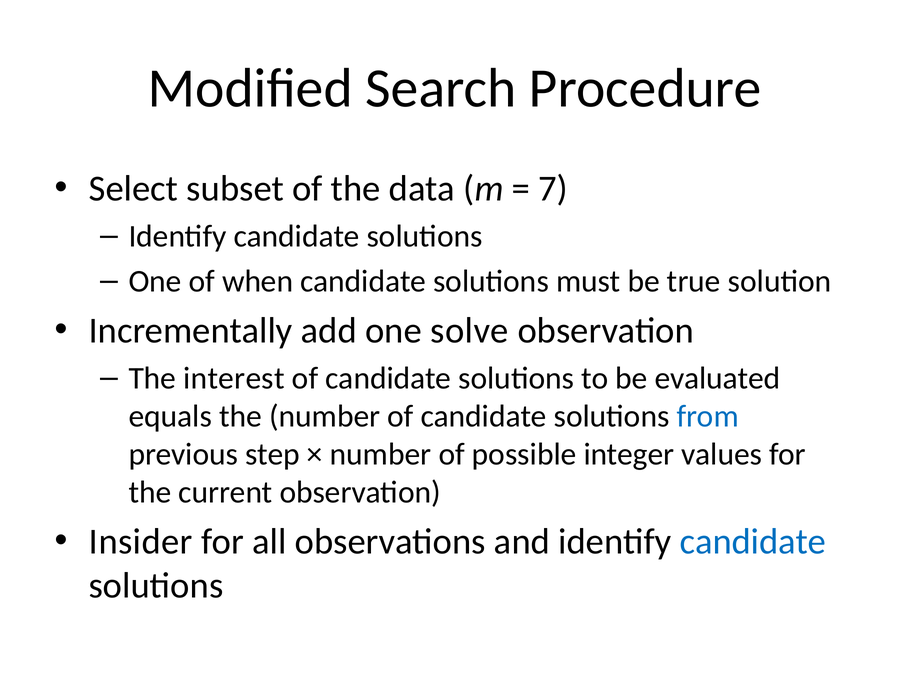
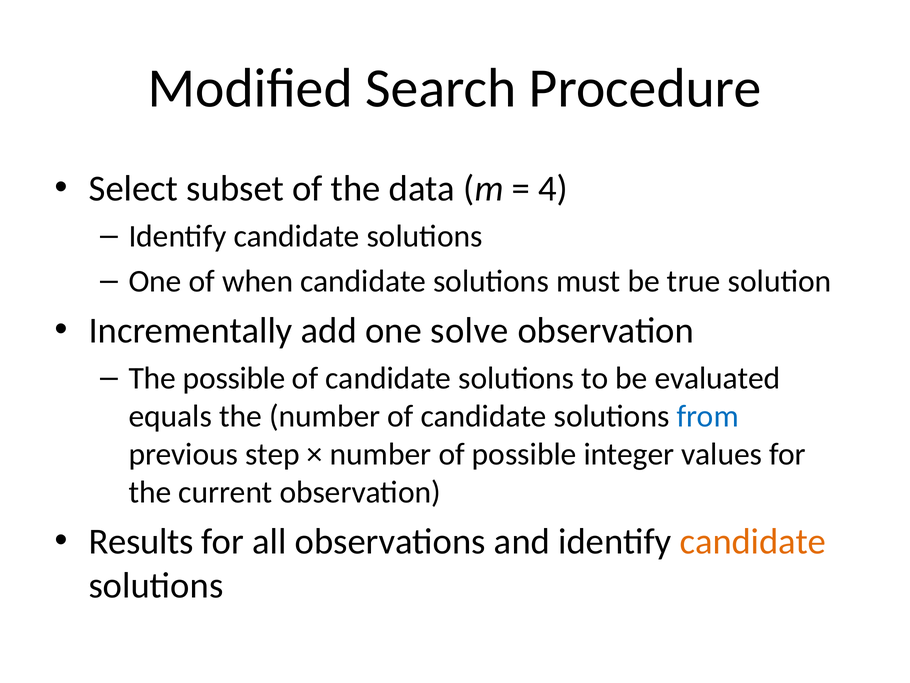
7: 7 -> 4 (553, 188)
The interest: interest -> possible (234, 378)
Insider: Insider -> Results (141, 541)
candidate colour: blue -> orange (753, 541)
